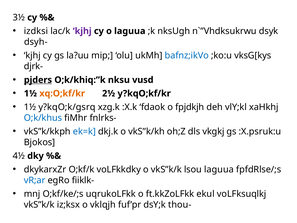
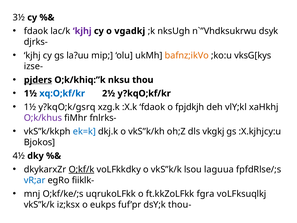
izdksi: izdksi -> fdaok (36, 31)
o laguua: laguua -> vgadkj (130, 31)
dsyh-: dsyh- -> djrks- (36, 42)
bafnz;ikVo colour: blue -> orange (187, 55)
djrk-: djrk- -> izse- (33, 66)
vusd: vusd -> thou (143, 80)
xq:O;kf/kr colour: orange -> blue (62, 93)
O;k/khus colour: blue -> purple (43, 118)
:X.psruk:u: :X.psruk:u -> :X.kjhjcy:u (260, 131)
O;kf/k underline: none -> present (81, 169)
ekul: ekul -> fgra (206, 194)
vklqjh: vklqjh -> eukps (103, 205)
